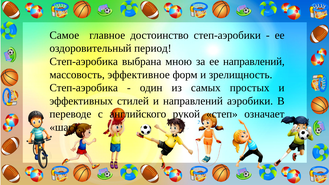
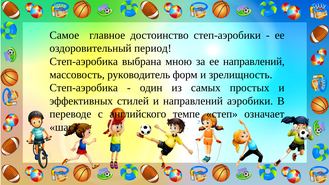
эффективное: эффективное -> руководитель (139, 75)
рукой: рукой -> темпе (186, 114)
